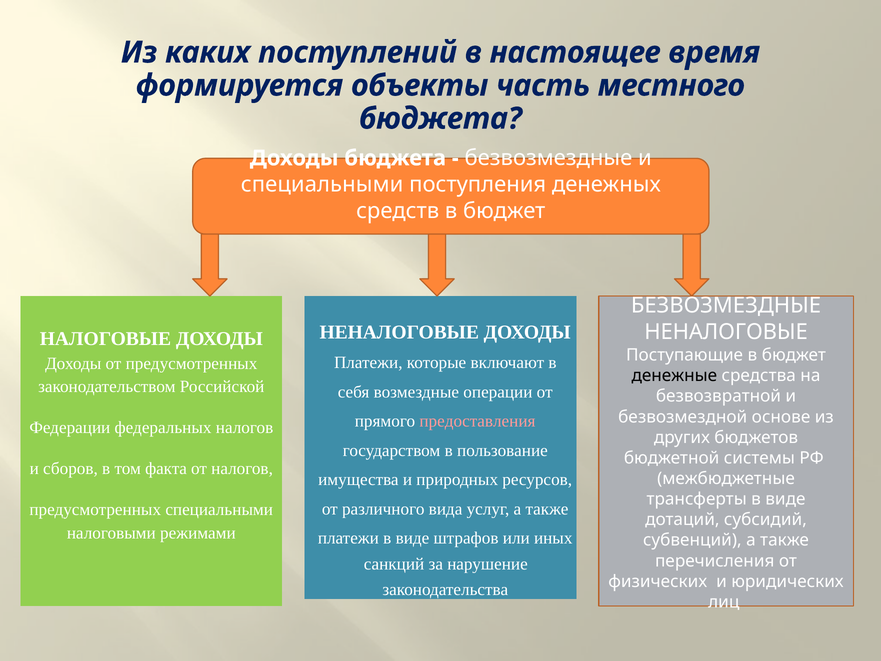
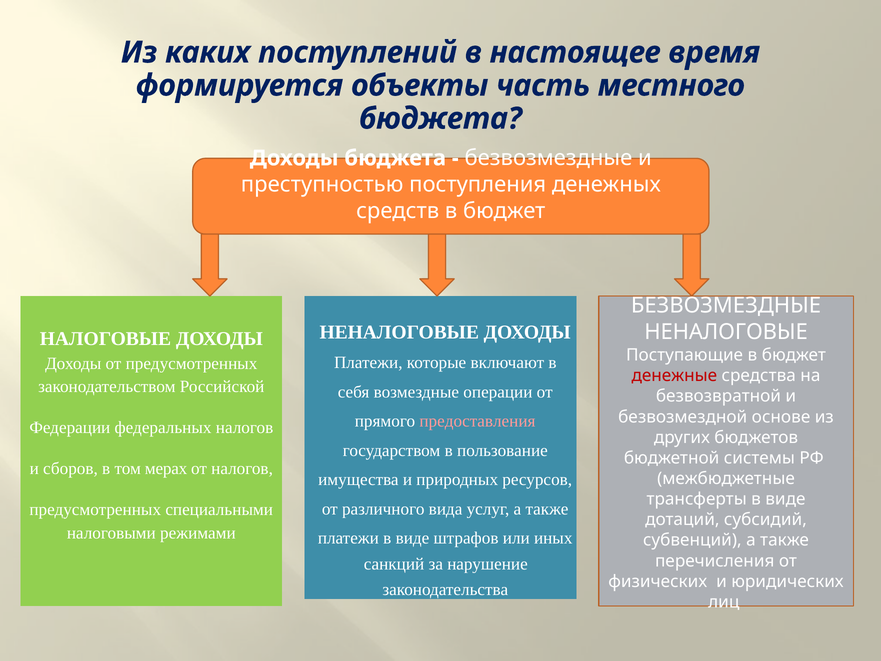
специальными: специальными -> преступностью (322, 184)
денежные colour: black -> red (674, 376)
факта: факта -> мерах (166, 469)
